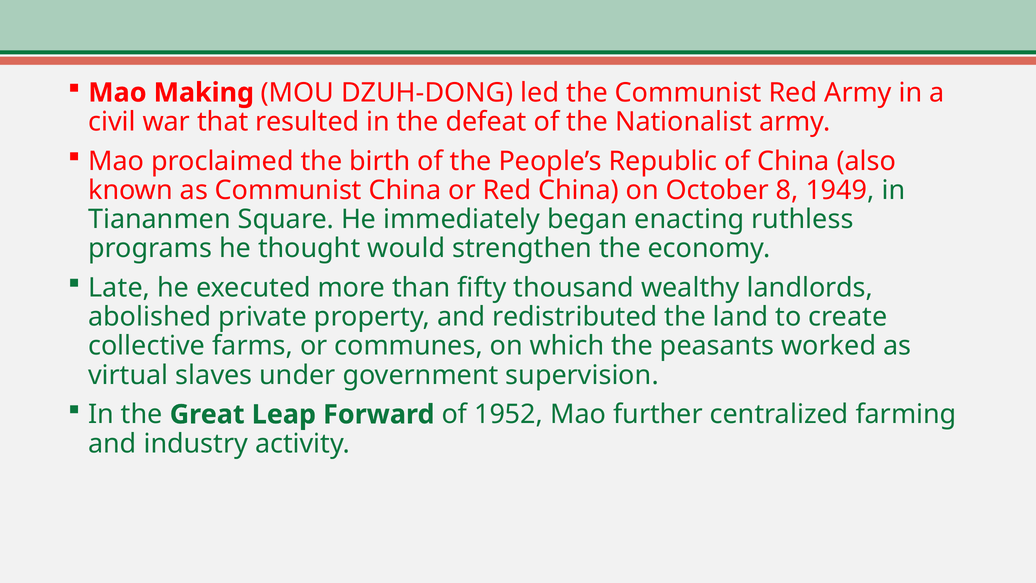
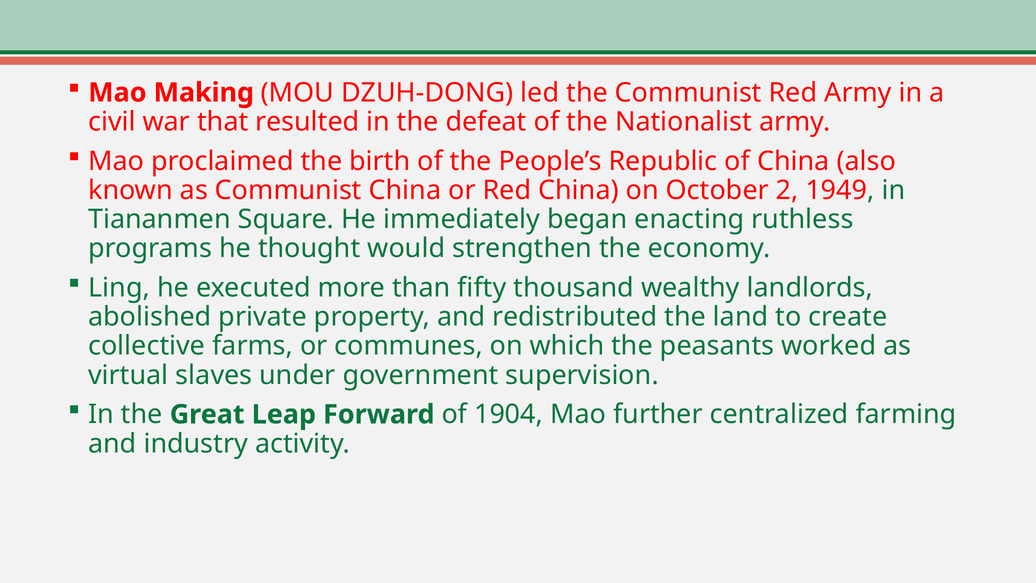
8: 8 -> 2 (787, 190)
Late: Late -> Ling (119, 288)
1952: 1952 -> 1904 (509, 414)
